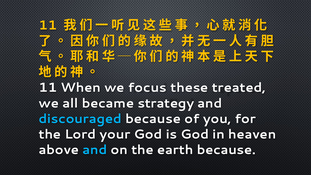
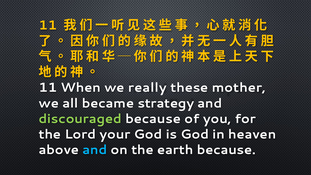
focus: focus -> really (147, 88)
treated: treated -> mother (239, 88)
discouraged colour: light blue -> light green (80, 119)
